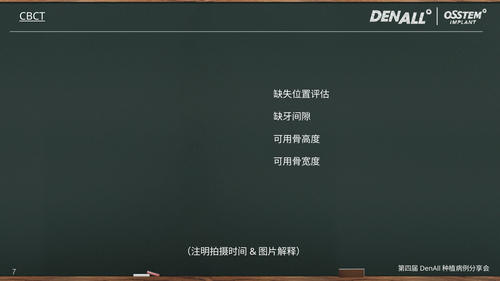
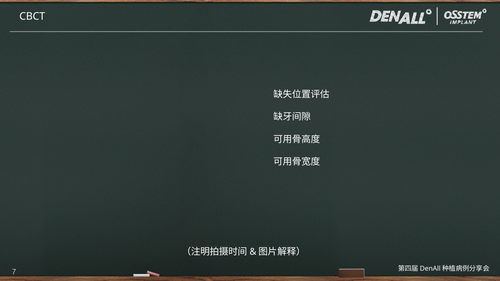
CBCT underline: present -> none (32, 17)
